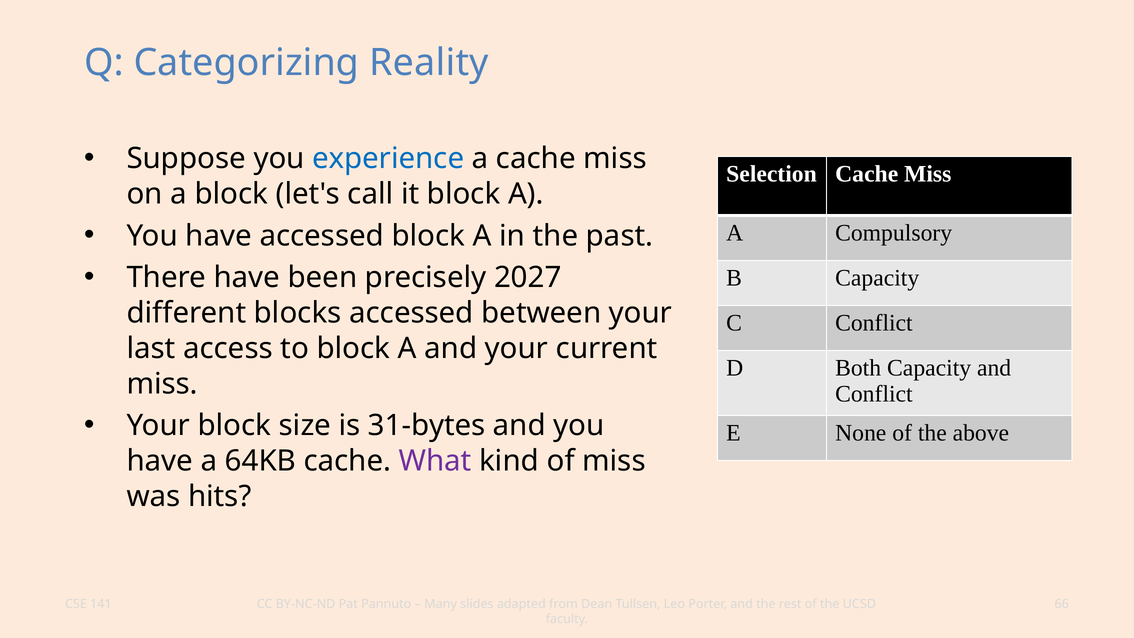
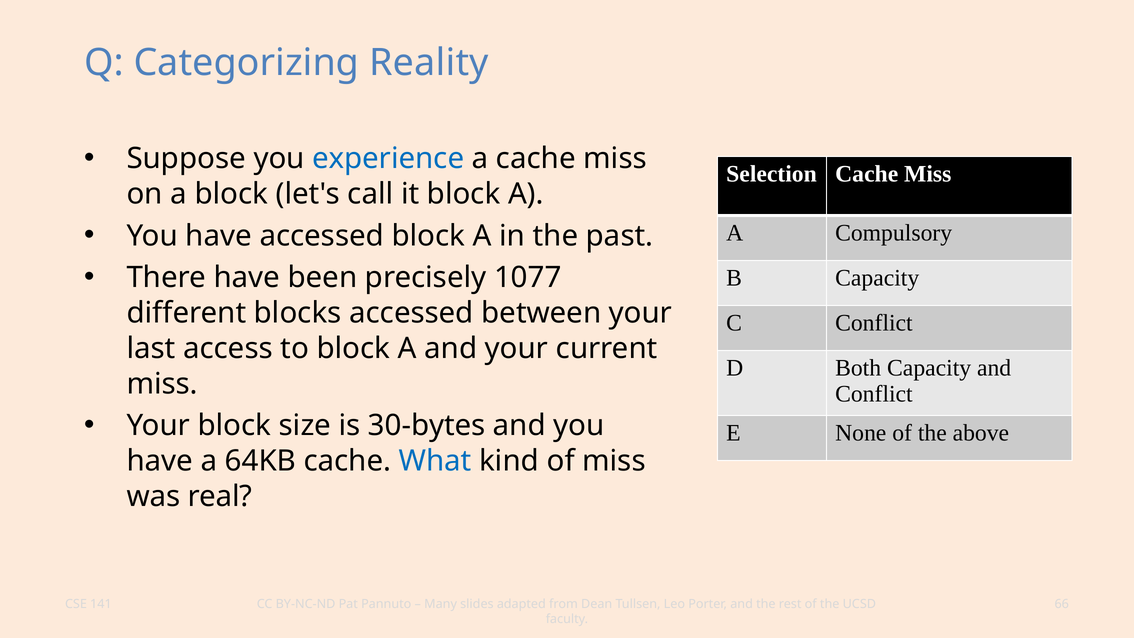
2027: 2027 -> 1077 (528, 278)
31-bytes: 31-bytes -> 30-bytes (427, 426)
What colour: purple -> blue (435, 461)
hits: hits -> real (220, 496)
